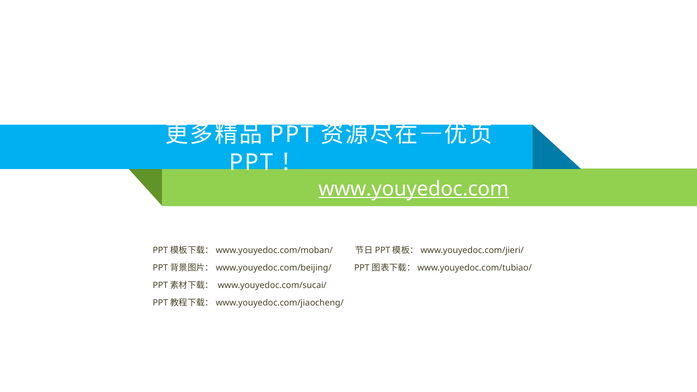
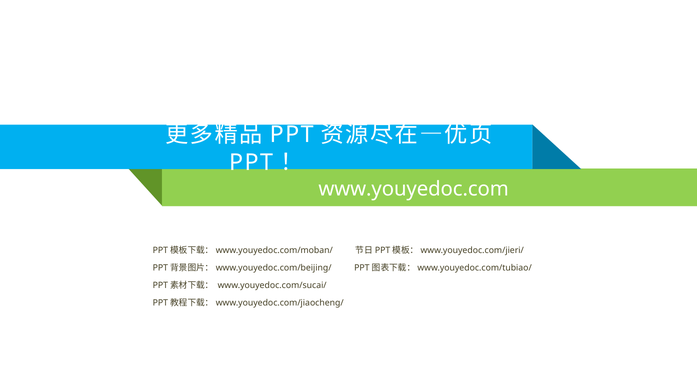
www.youyedoc.com underline: present -> none (414, 189)
